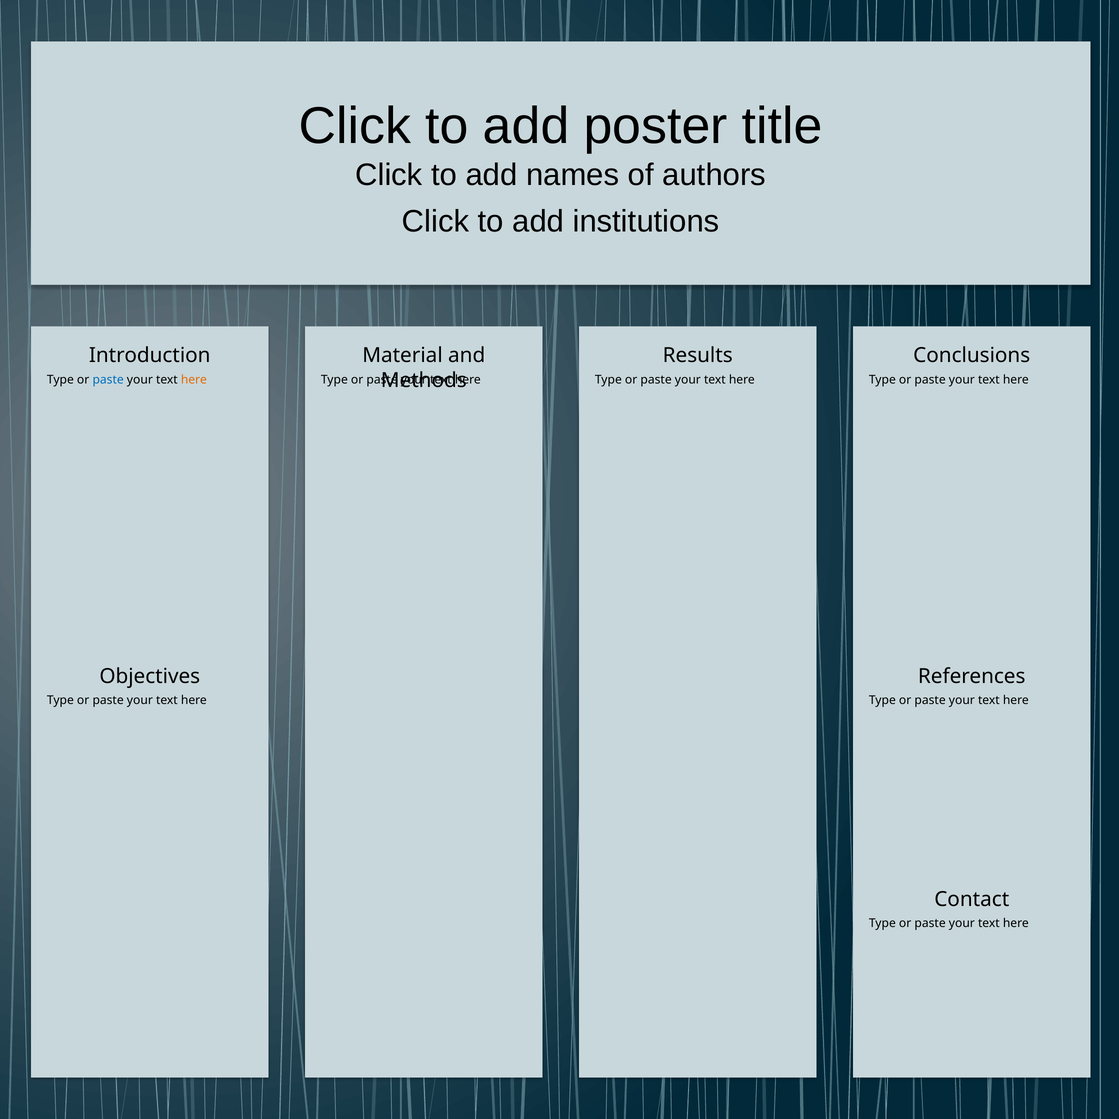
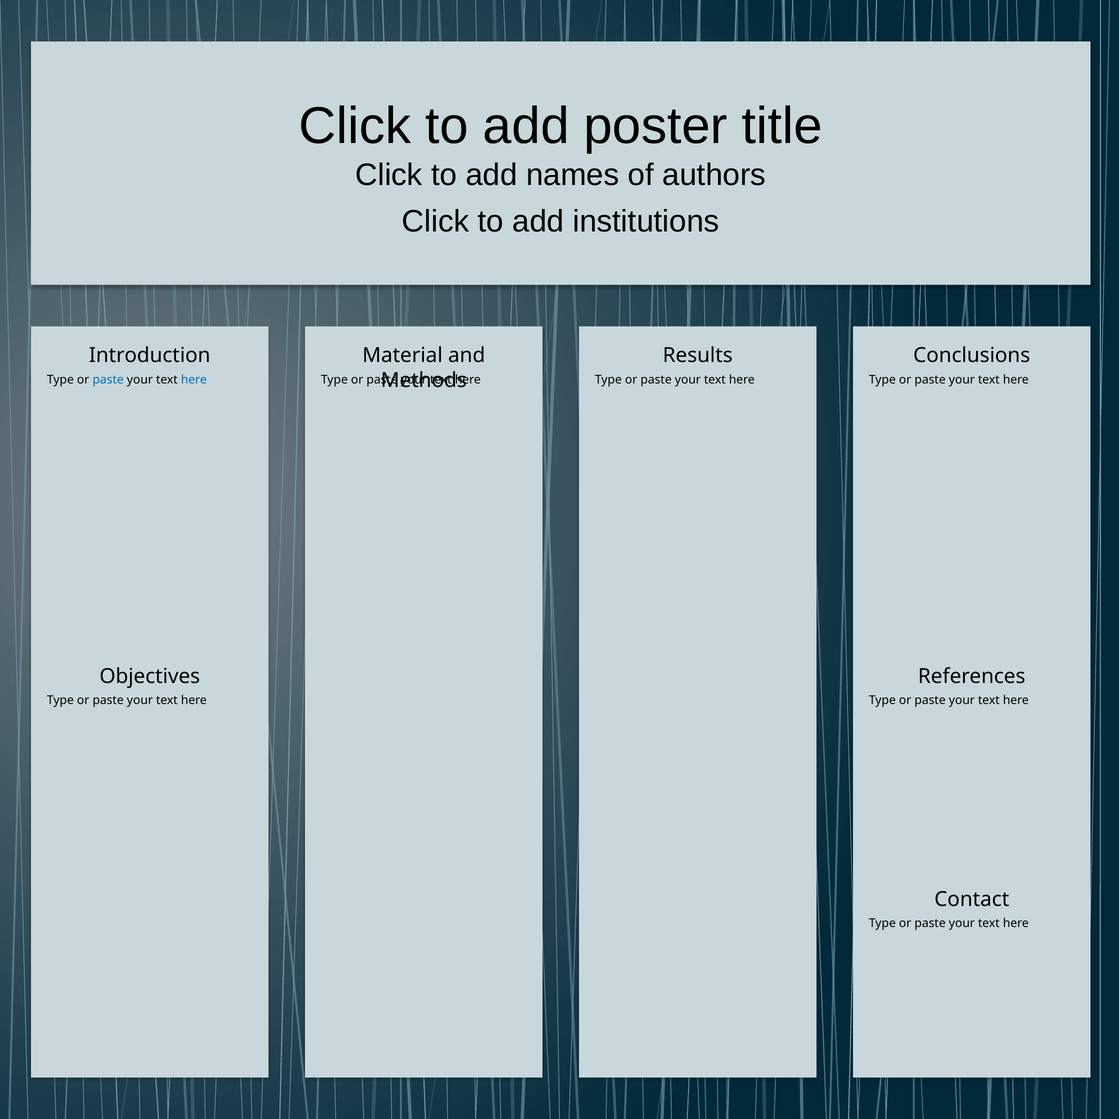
here colour: orange -> blue (194, 380)
